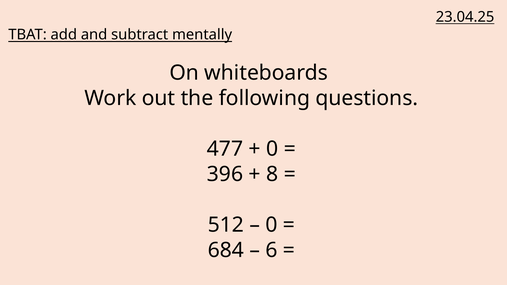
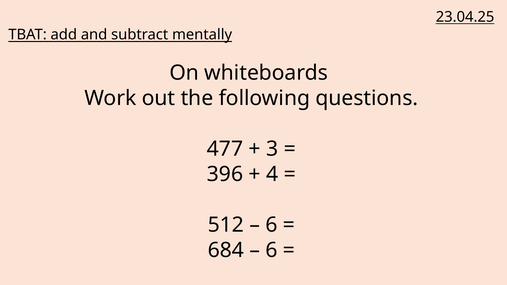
0: 0 -> 3 (272, 149)
8: 8 -> 4 (272, 174)
0: 0 -> 6 (271, 225)
